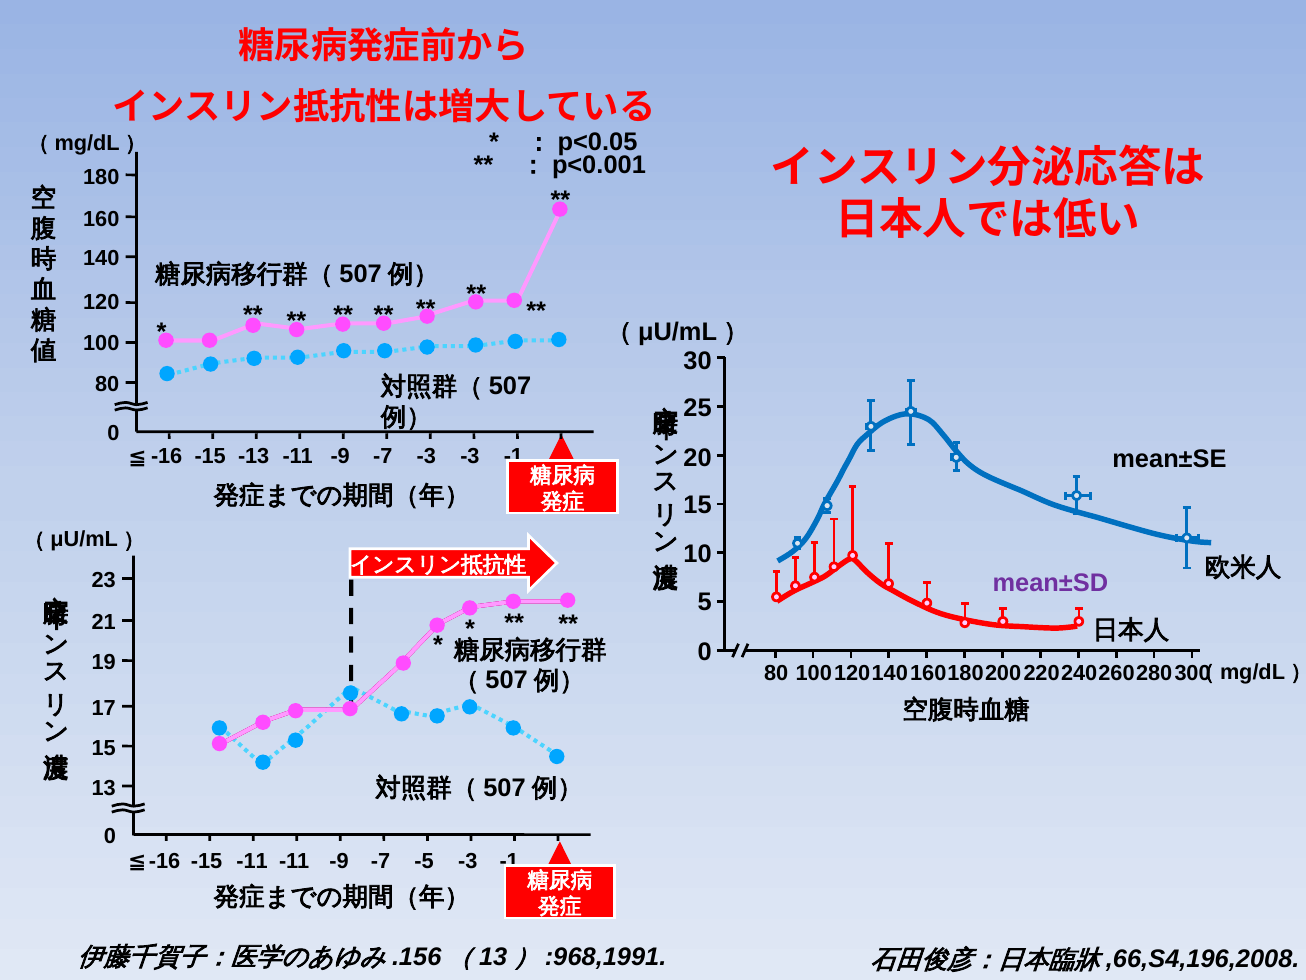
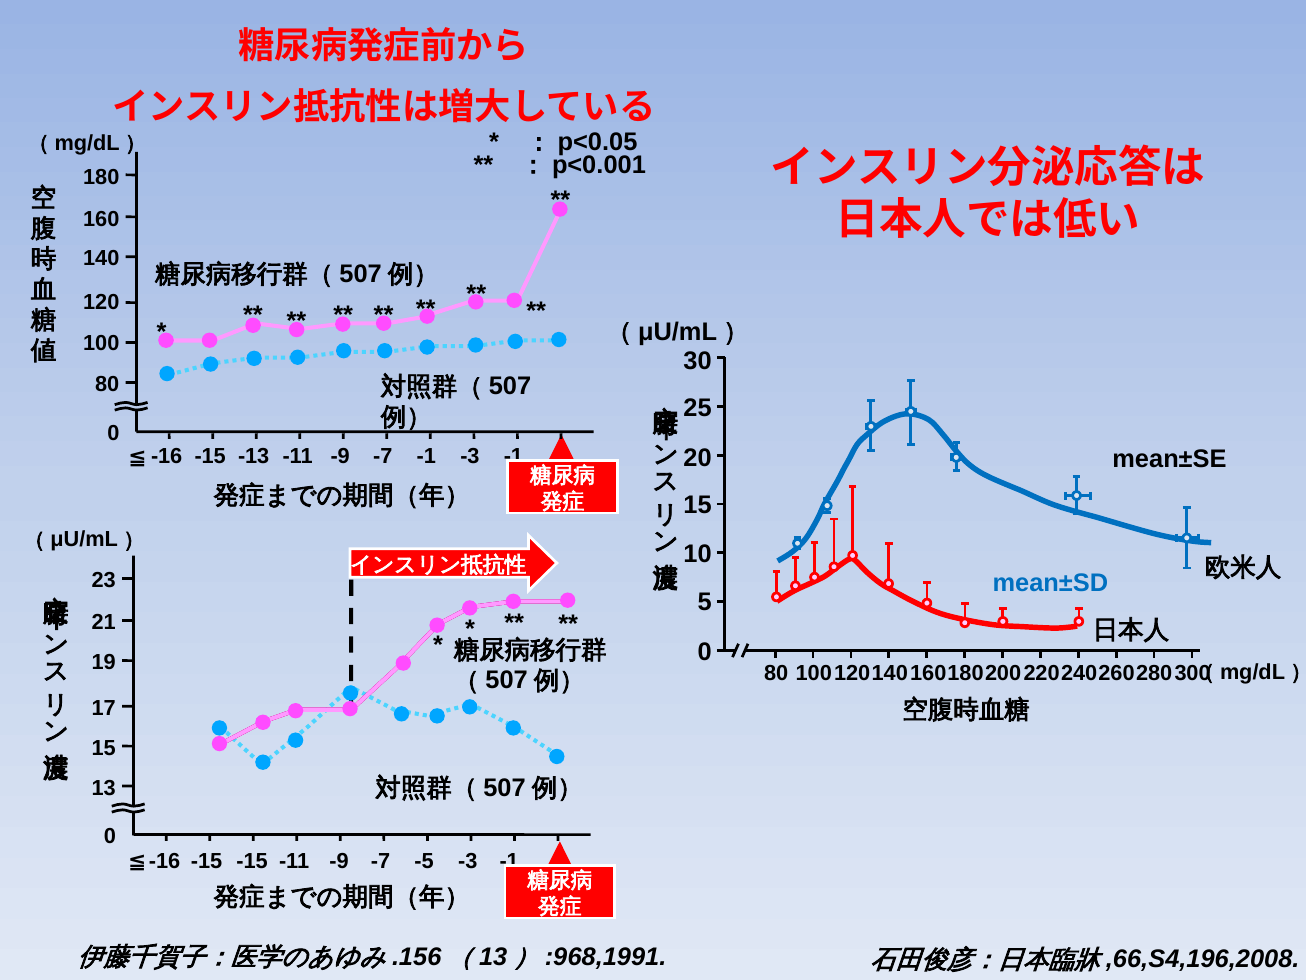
-7 -3: -3 -> -1 (426, 456)
mean±SD colour: purple -> blue (1050, 583)
-15 -11: -11 -> -15 (252, 861)
